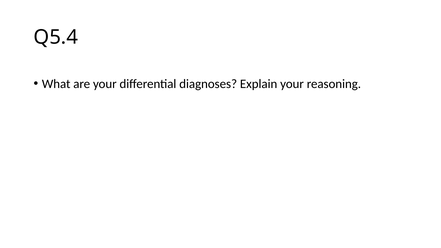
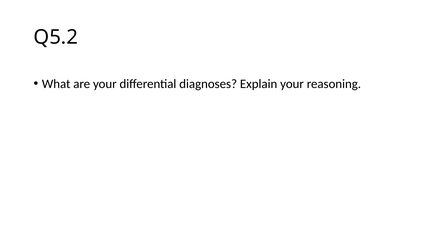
Q5.4: Q5.4 -> Q5.2 (56, 37)
